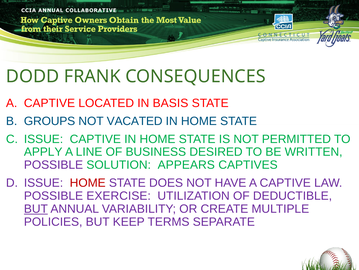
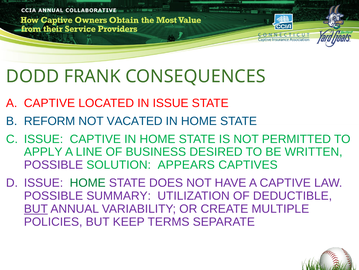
IN BASIS: BASIS -> ISSUE (171, 103)
GROUPS: GROUPS -> REFORM (50, 121)
HOME colour: red -> green (88, 182)
EXERCISE: EXERCISE -> SUMMARY (119, 195)
